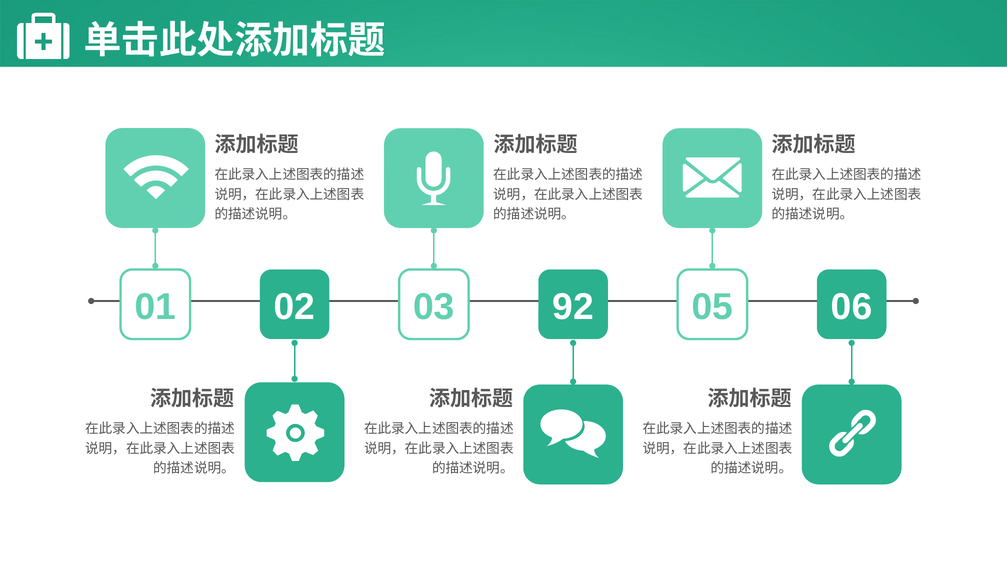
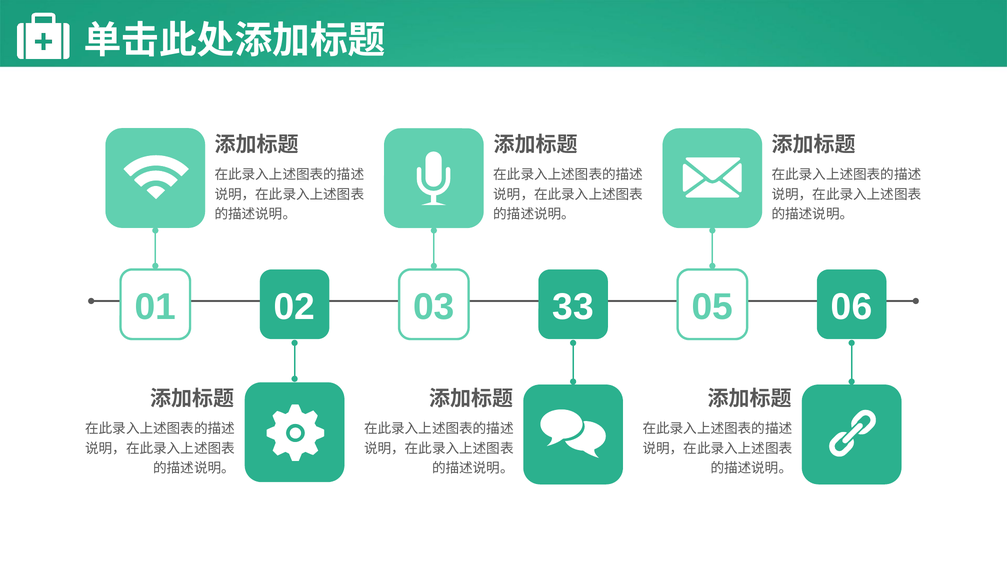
92: 92 -> 33 (573, 307)
